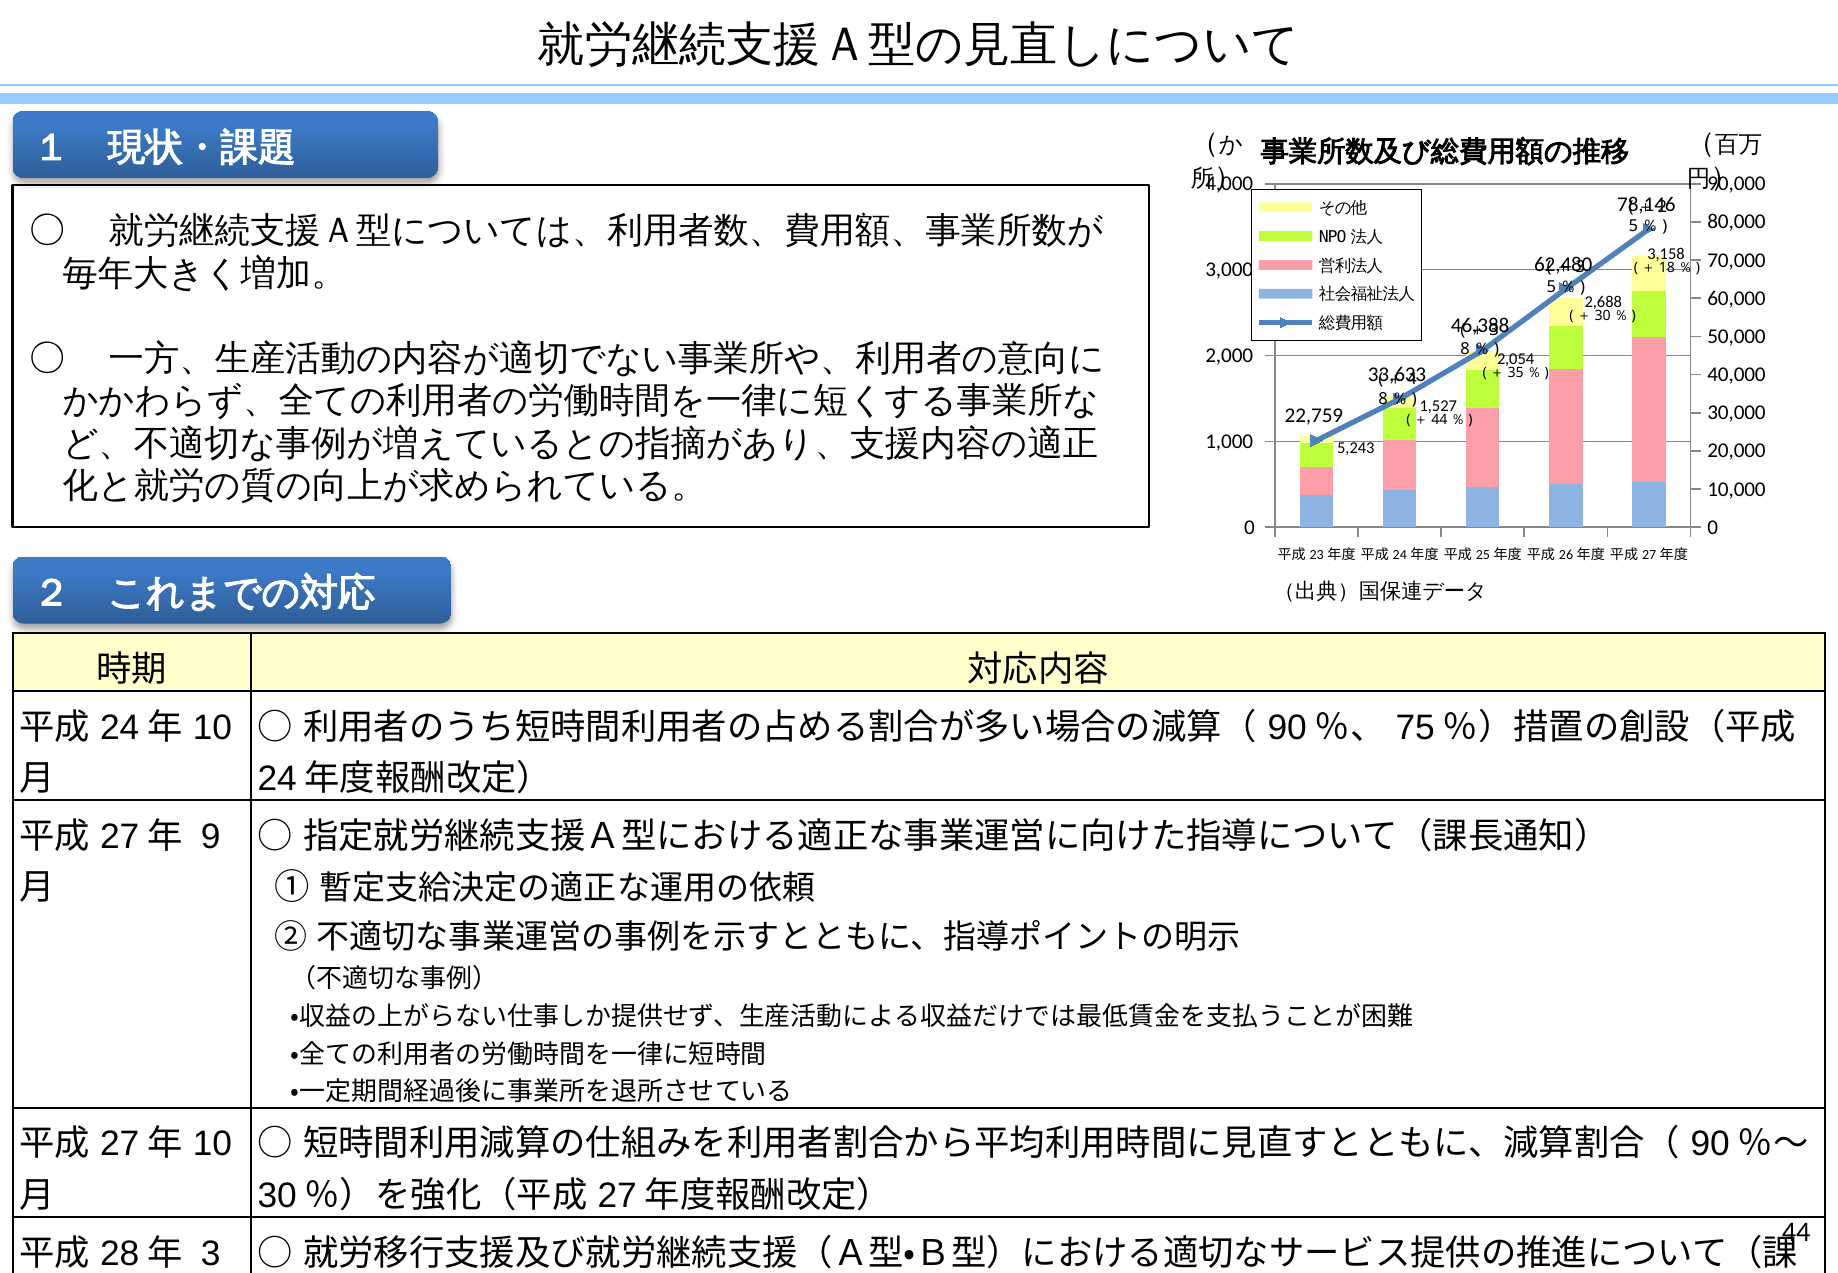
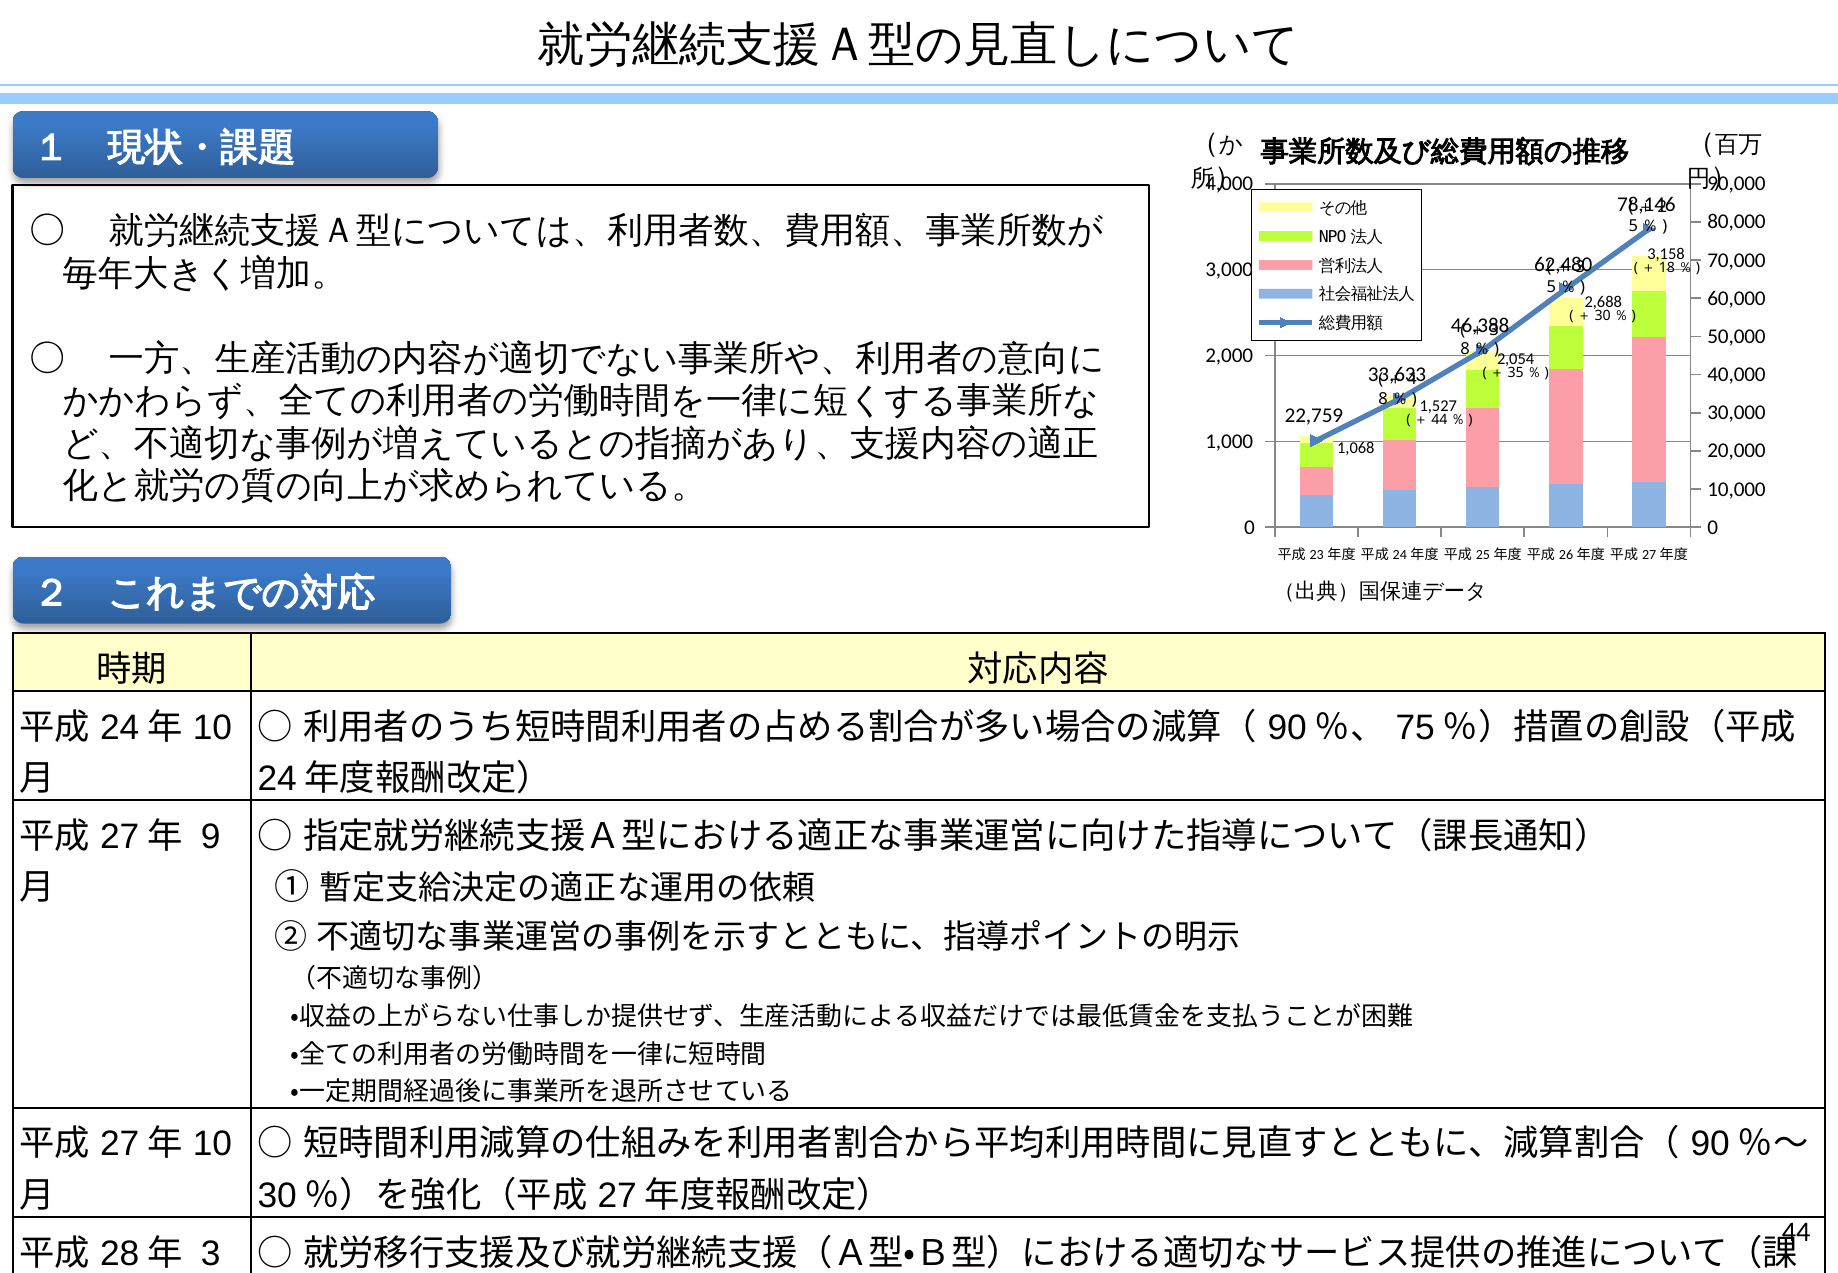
5,243: 5,243 -> 1,068 (1356, 447)
